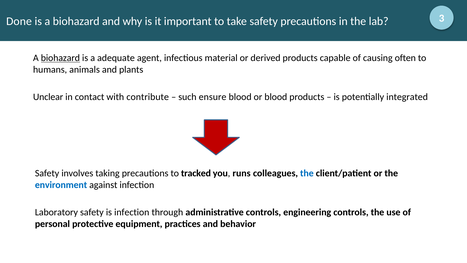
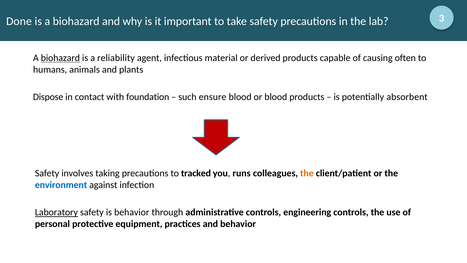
adequate: adequate -> reliability (116, 58)
Unclear: Unclear -> Dispose (48, 97)
contribute: contribute -> foundation (148, 97)
integrated: integrated -> absorbent (407, 97)
the colour: blue -> orange (307, 173)
Laboratory underline: none -> present (56, 212)
is infection: infection -> behavior (132, 212)
